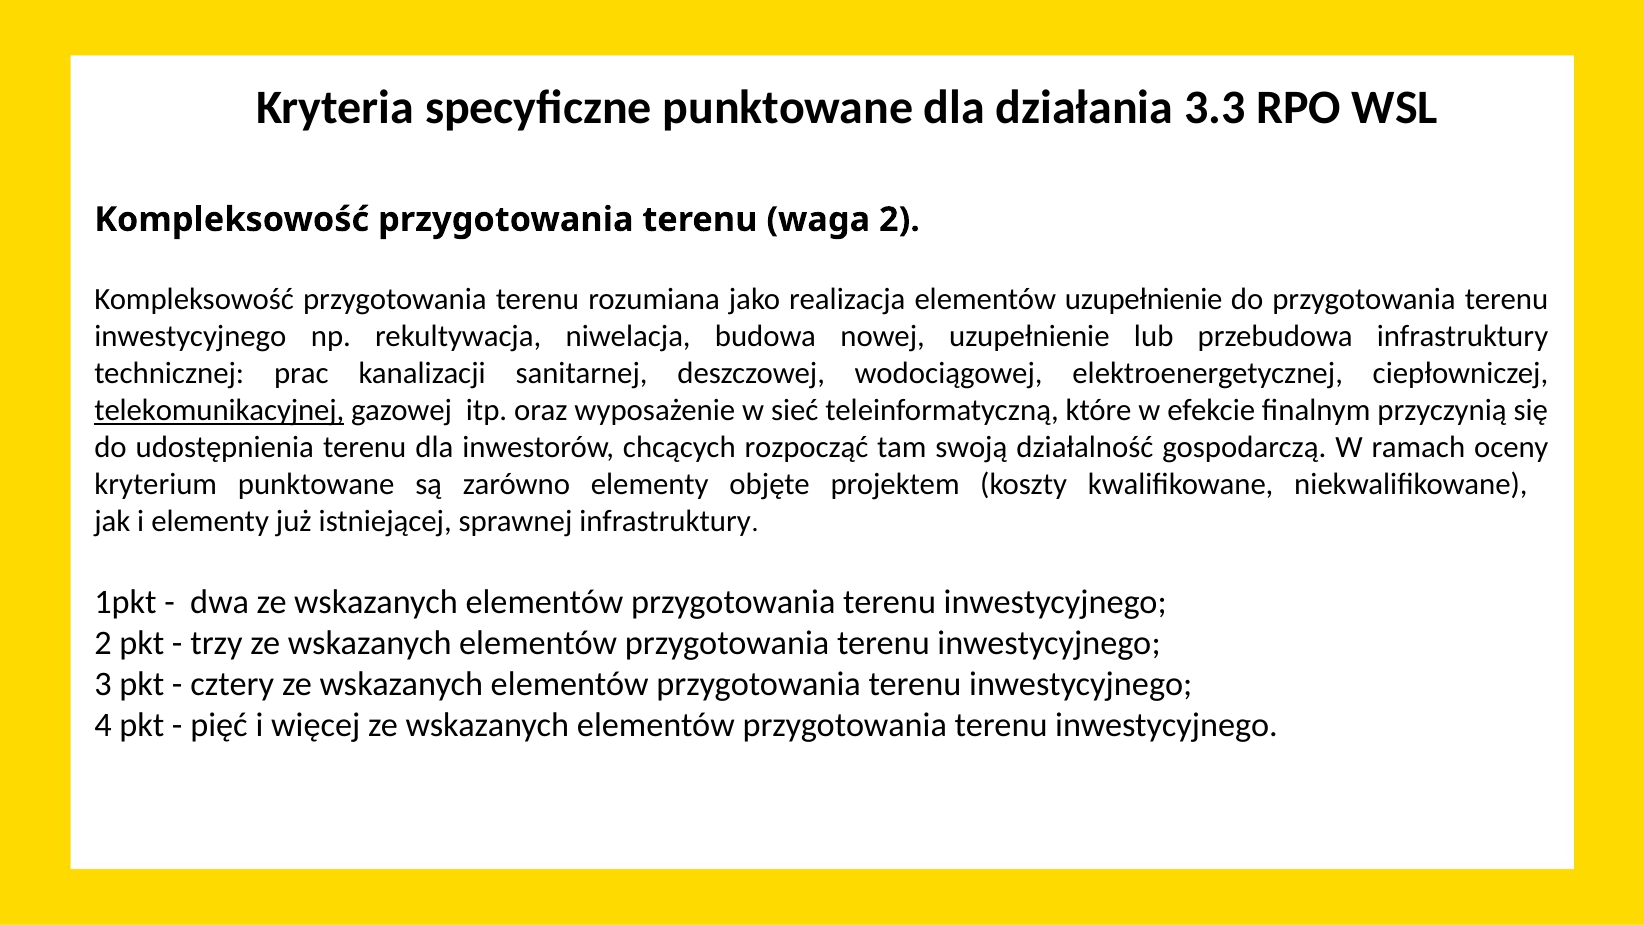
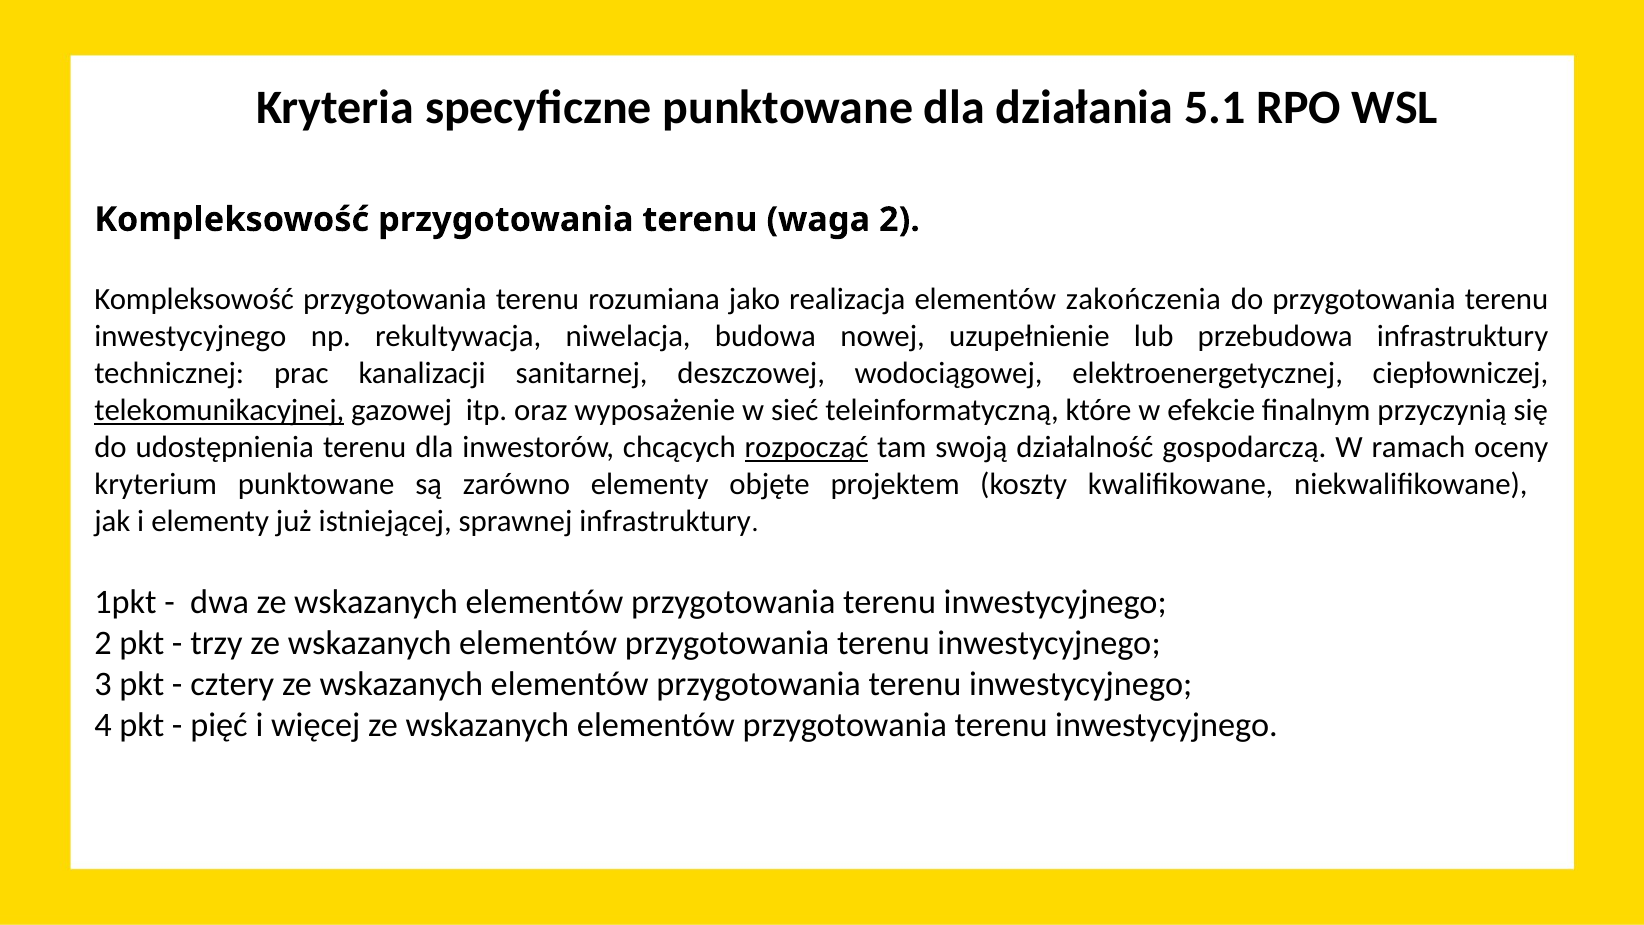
3.3: 3.3 -> 5.1 (1215, 107)
elementów uzupełnienie: uzupełnienie -> zakończenia (1143, 299)
rozpocząć underline: none -> present (806, 447)
